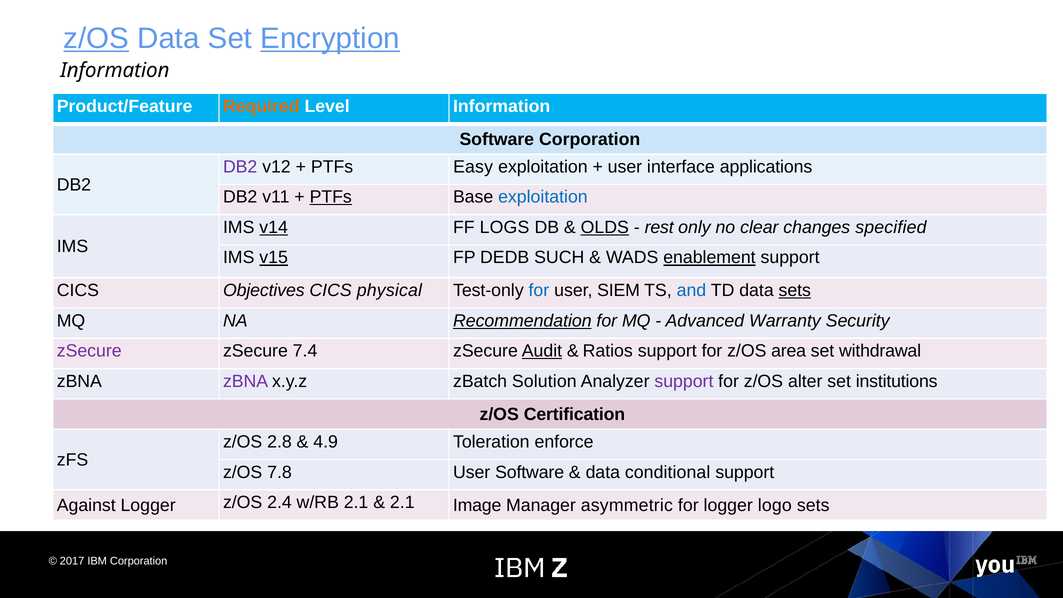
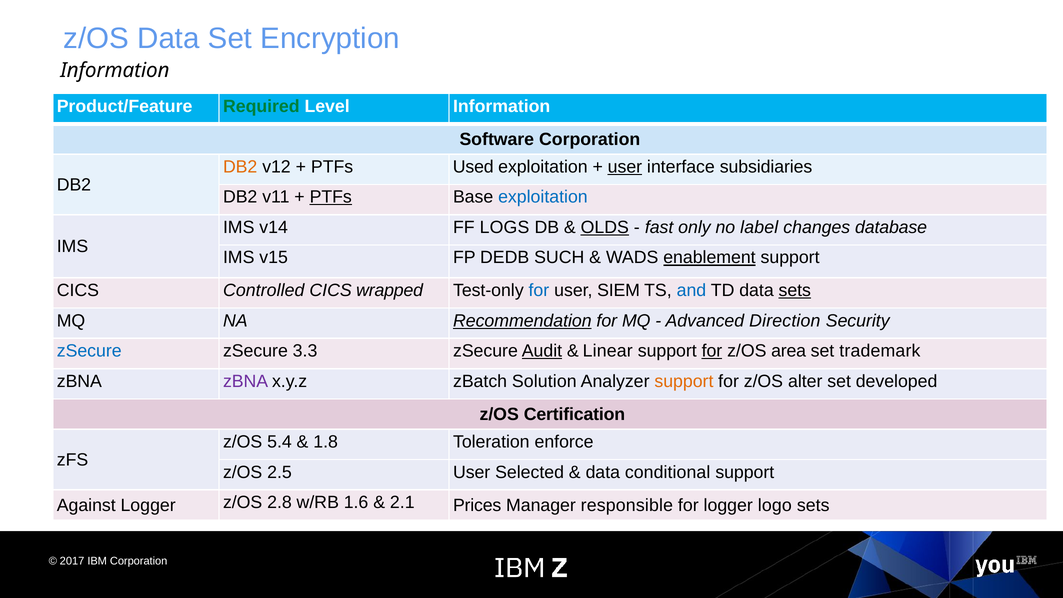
z/OS underline: present -> none (96, 39)
Encryption underline: present -> none (330, 39)
Required colour: orange -> green (261, 106)
DB2 colour: purple -> orange (240, 167)
Easy: Easy -> Used (473, 167)
user underline: none -> present (625, 167)
applications: applications -> subsidiaries (766, 167)
v14 underline: present -> none (274, 227)
rest: rest -> fast (659, 227)
clear: clear -> label (759, 227)
specified: specified -> database (891, 227)
v15 underline: present -> none (274, 258)
Objectives: Objectives -> Controlled (264, 290)
physical: physical -> wrapped (390, 290)
Warranty: Warranty -> Direction (785, 321)
zSecure colour: purple -> blue (89, 351)
7.4: 7.4 -> 3.3 (305, 351)
Ratios: Ratios -> Linear (608, 351)
for underline: none -> present (712, 351)
withdrawal: withdrawal -> trademark (880, 351)
support colour: purple -> orange (684, 381)
institutions: institutions -> developed (897, 381)
2.8: 2.8 -> 5.4 (279, 442)
4.9: 4.9 -> 1.8 (326, 442)
7.8: 7.8 -> 2.5 (279, 472)
User Software: Software -> Selected (530, 472)
2.4: 2.4 -> 2.8 (279, 502)
w/RB 2.1: 2.1 -> 1.6 (356, 502)
Image: Image -> Prices (477, 505)
asymmetric: asymmetric -> responsible (627, 505)
